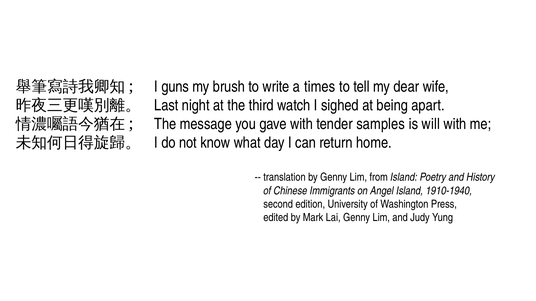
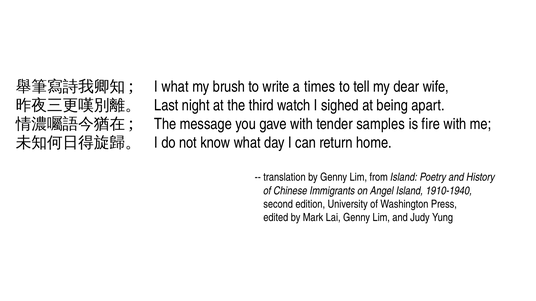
I guns: guns -> what (175, 87)
will: will -> fire (431, 124)
